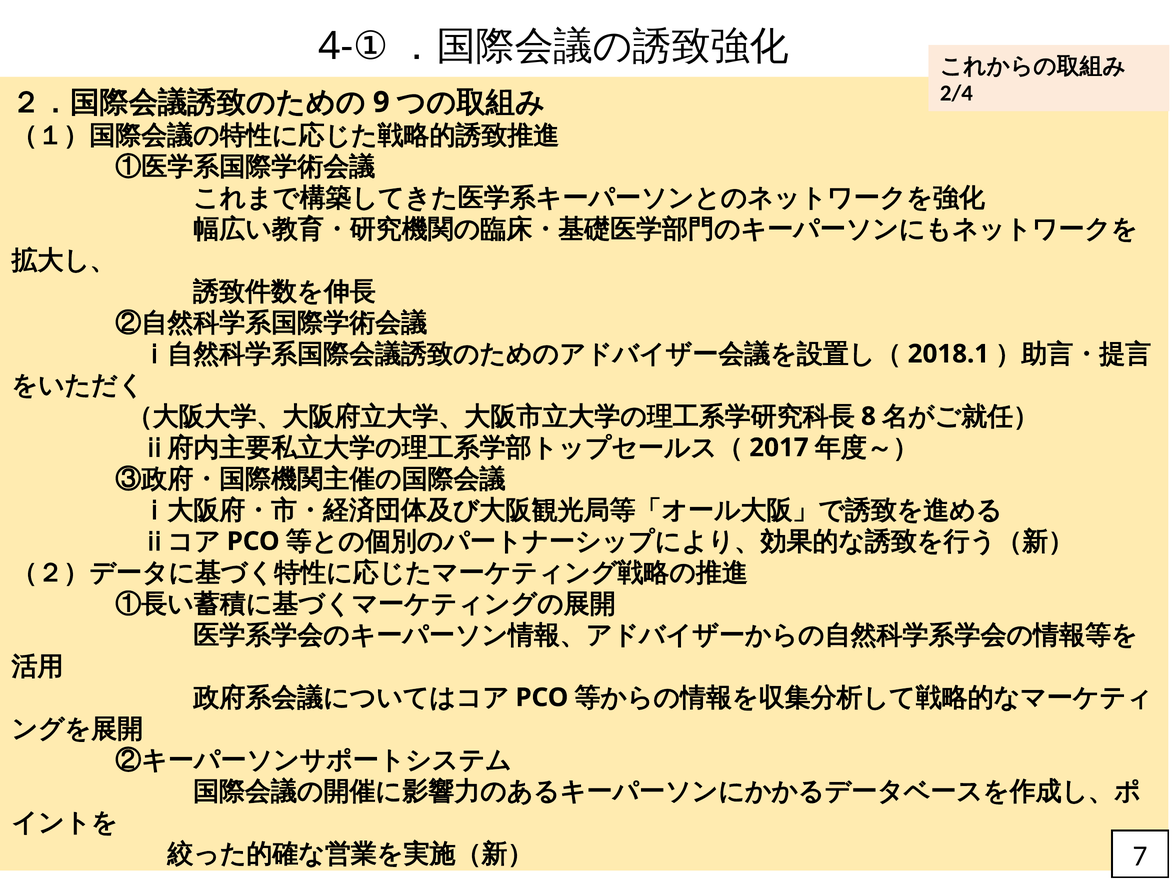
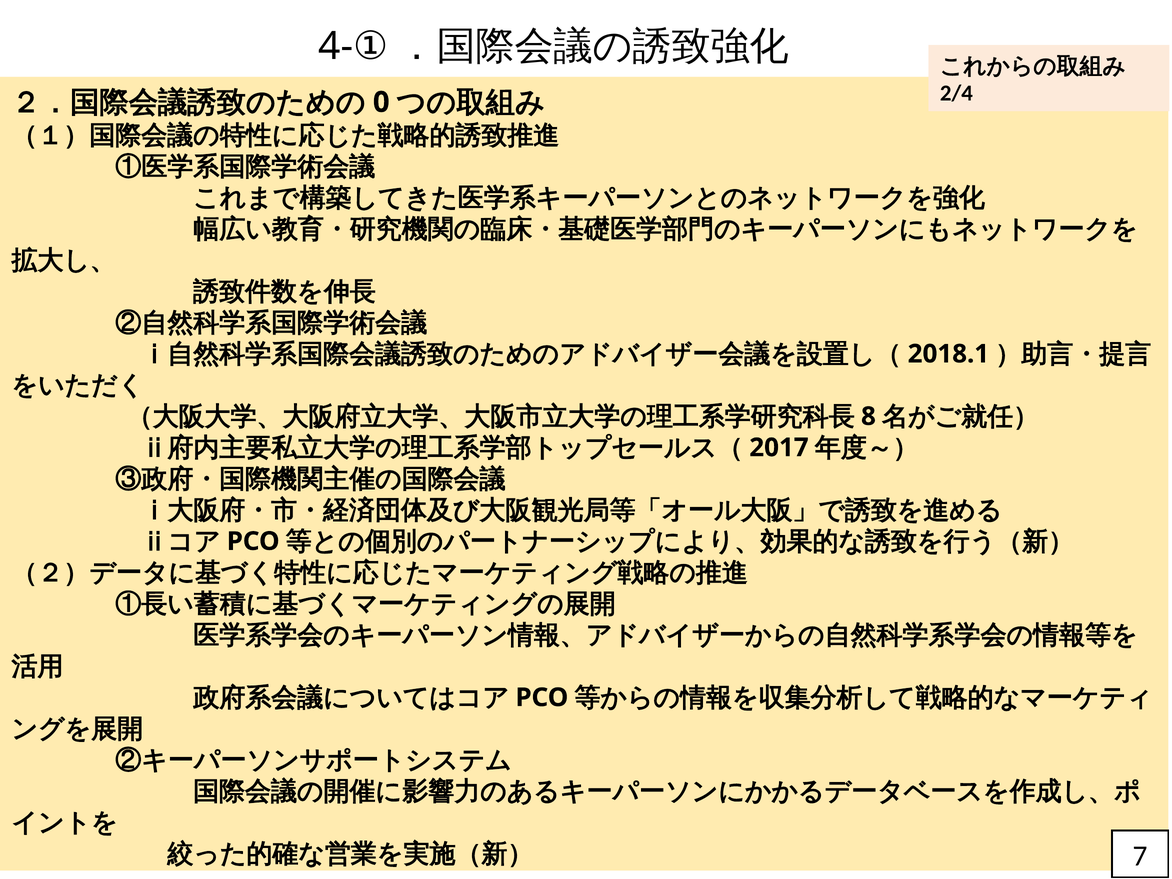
9: 9 -> 0 (381, 102)
